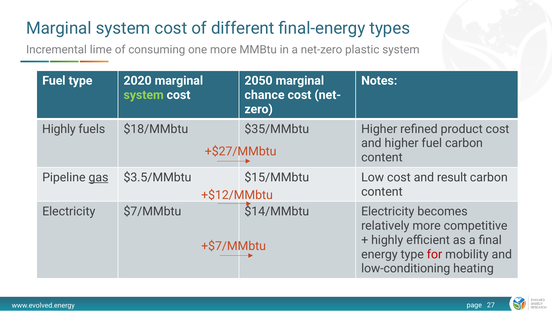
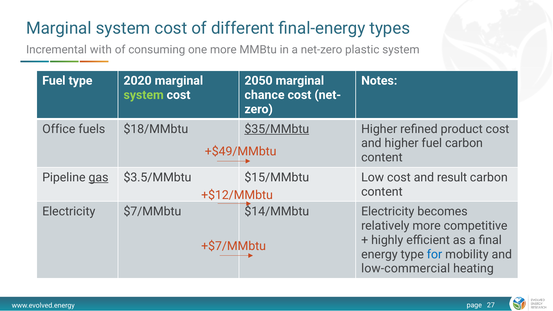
lime: lime -> with (101, 50)
Highly: Highly -> Office (59, 129)
$35/MMbtu underline: none -> present (277, 129)
+$27/MMbtu: +$27/MMbtu -> +$49/MMbtu (241, 152)
for colour: red -> blue (435, 254)
low-conditioning: low-conditioning -> low-commercial (406, 269)
